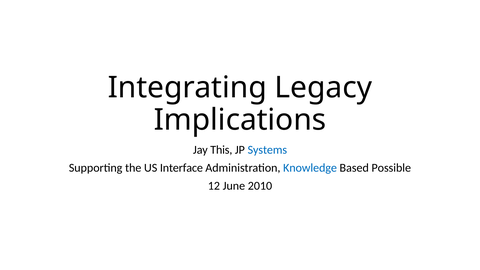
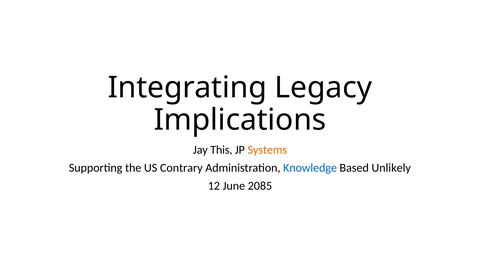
Systems colour: blue -> orange (267, 150)
Interface: Interface -> Contrary (181, 168)
Possible: Possible -> Unlikely (391, 168)
2010: 2010 -> 2085 (260, 186)
